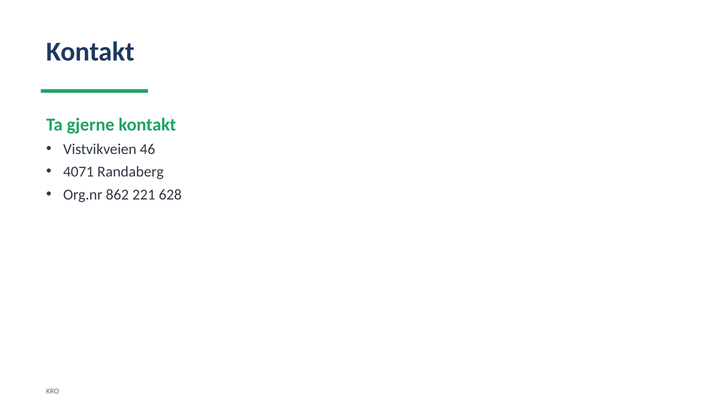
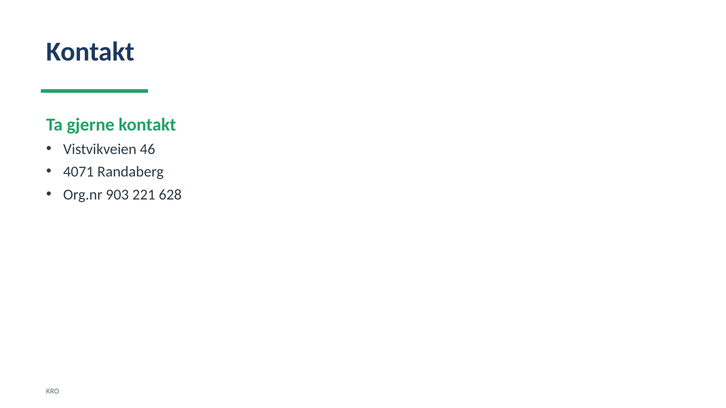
862: 862 -> 903 (117, 195)
